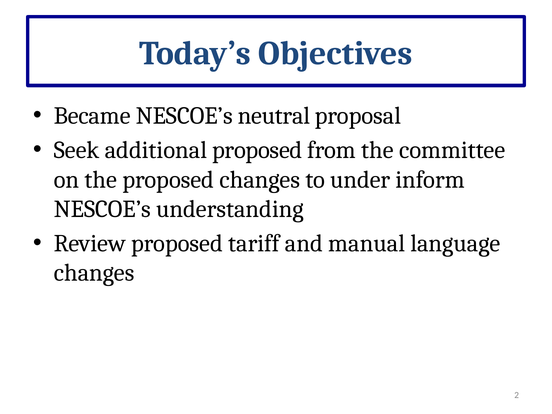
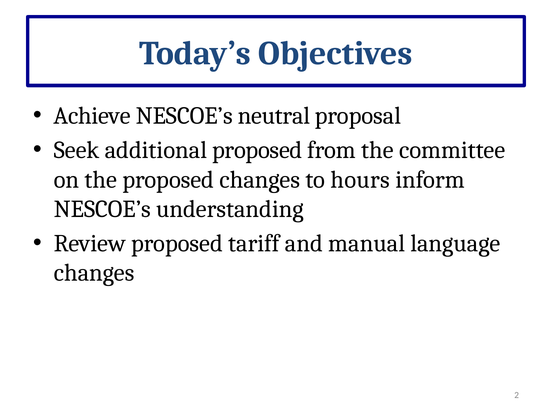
Became: Became -> Achieve (92, 116)
under: under -> hours (360, 180)
